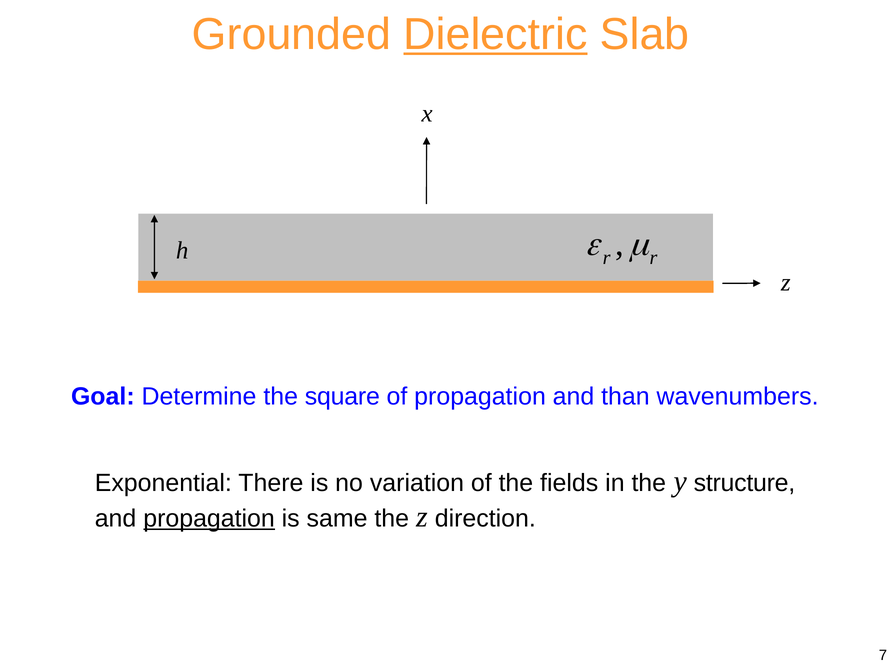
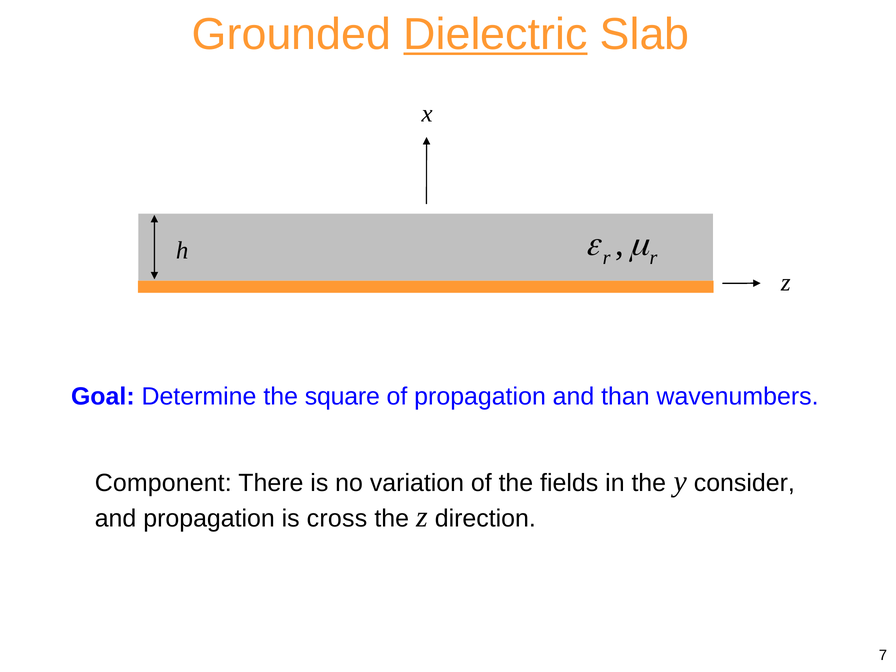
Exponential: Exponential -> Component (163, 483)
structure: structure -> consider (744, 483)
propagation underline: present -> none (209, 519)
same: same -> cross (337, 519)
